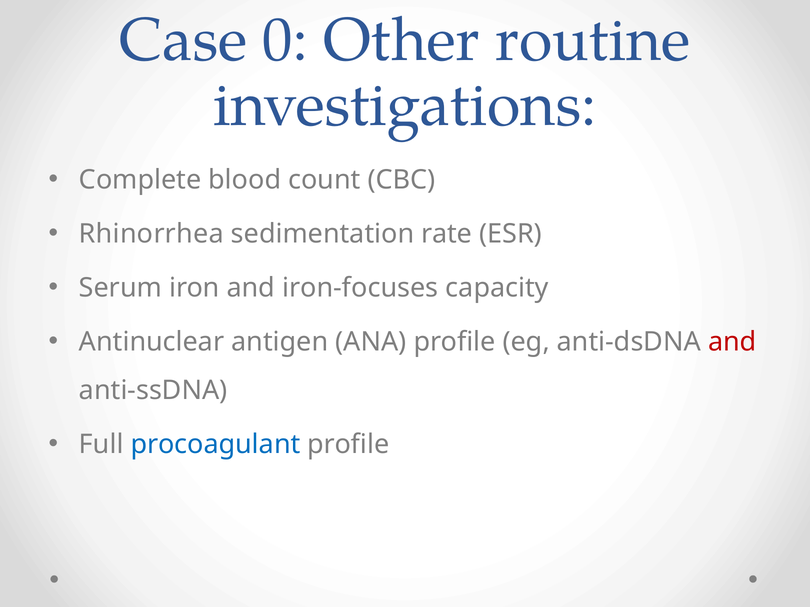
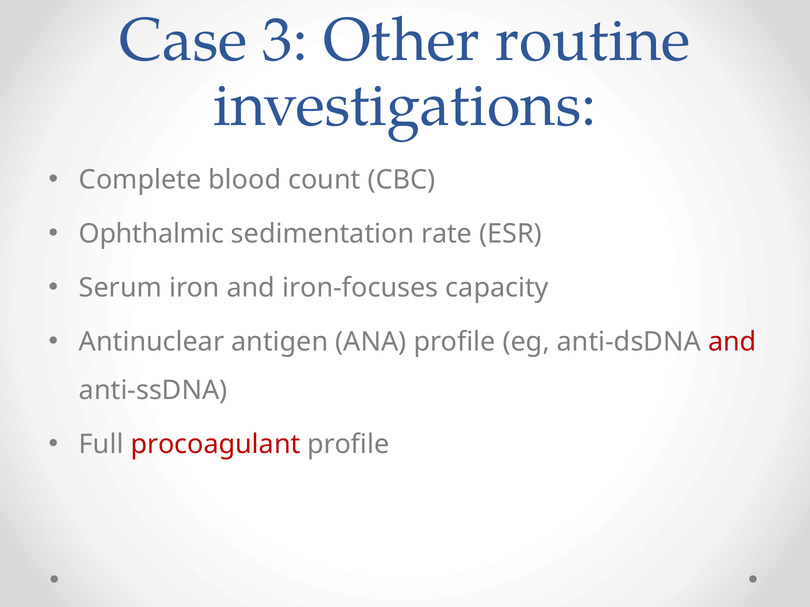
0: 0 -> 3 (285, 40)
Rhinorrhea: Rhinorrhea -> Ophthalmic (152, 234)
procoagulant colour: blue -> red (215, 445)
